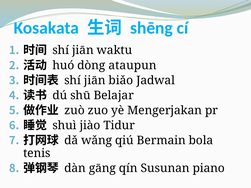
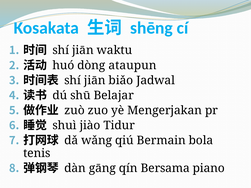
Susunan: Susunan -> Bersama (165, 168)
